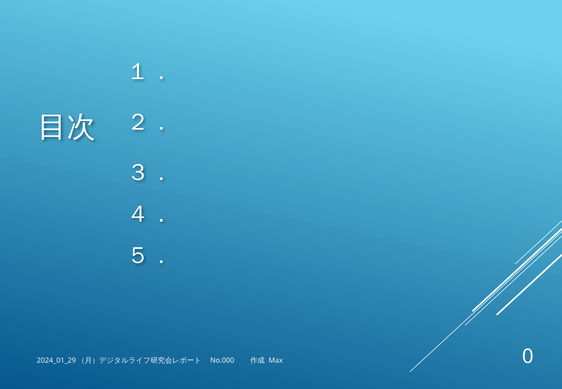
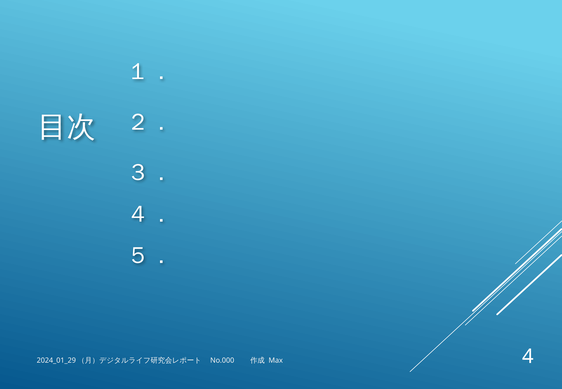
0: 0 -> 4 (528, 356)
